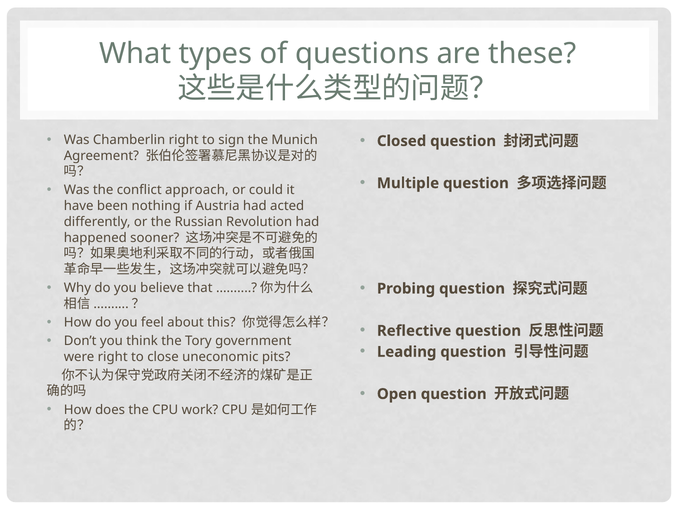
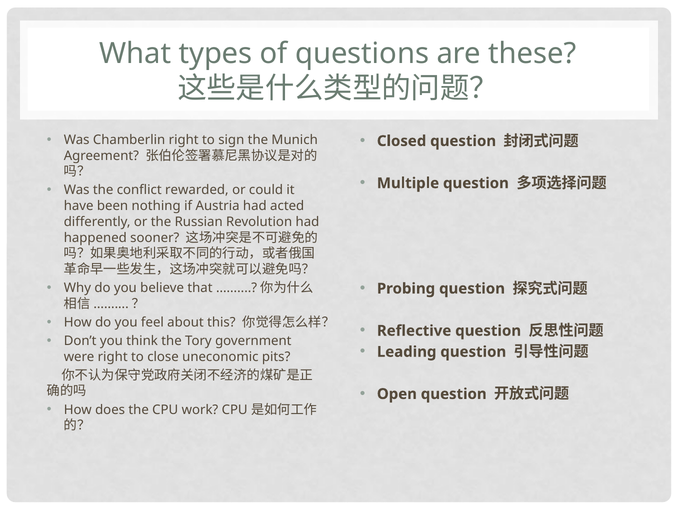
approach: approach -> rewarded (197, 190)
